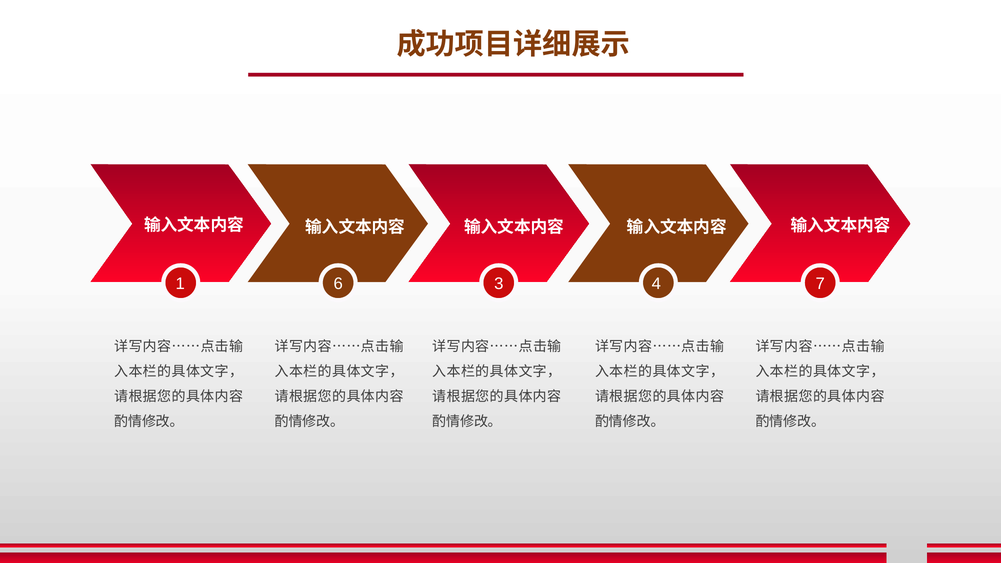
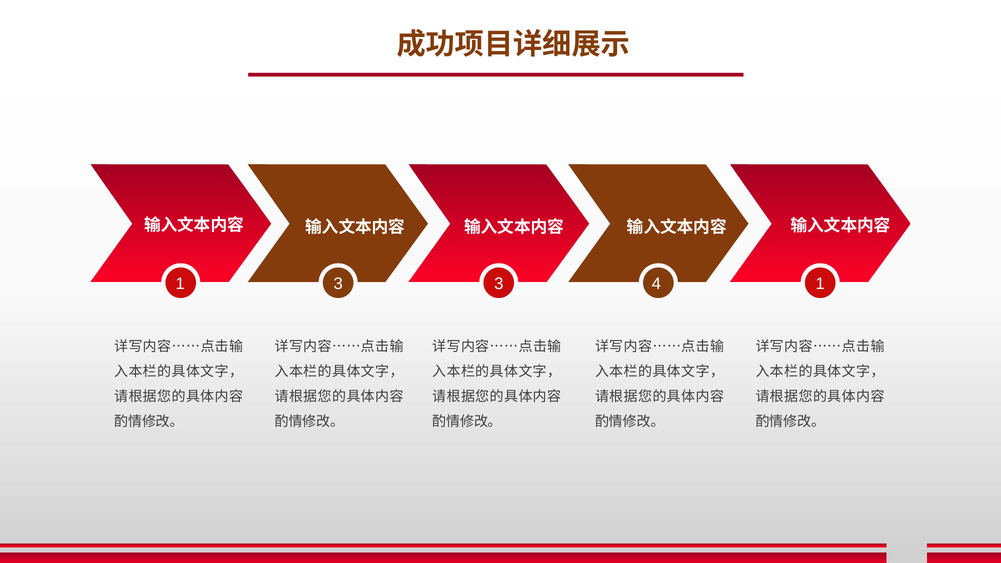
1 6: 6 -> 3 (338, 284)
4 7: 7 -> 1 (820, 284)
